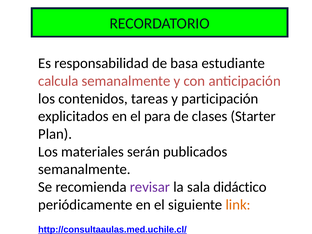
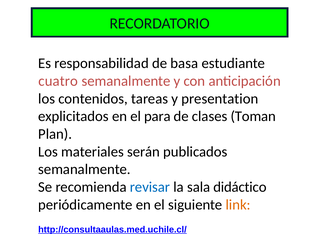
calcula: calcula -> cuatro (58, 81)
participación: participación -> presentation (220, 99)
Starter: Starter -> Toman (253, 116)
revisar colour: purple -> blue (150, 187)
